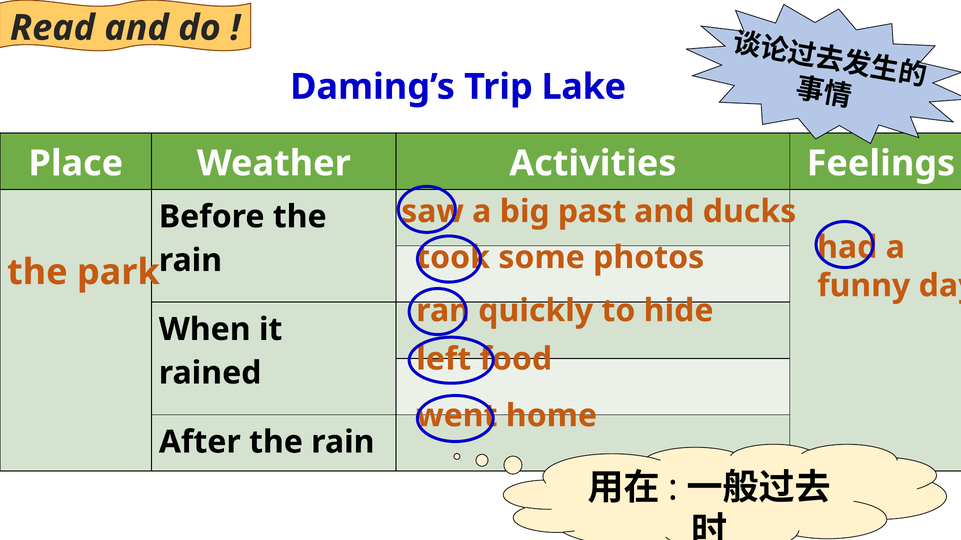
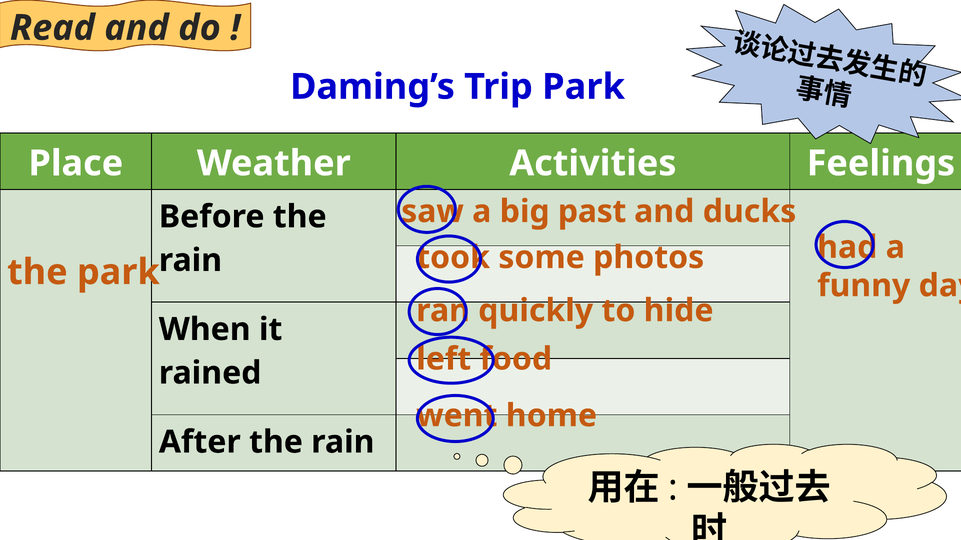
Trip Lake: Lake -> Park (584, 87)
